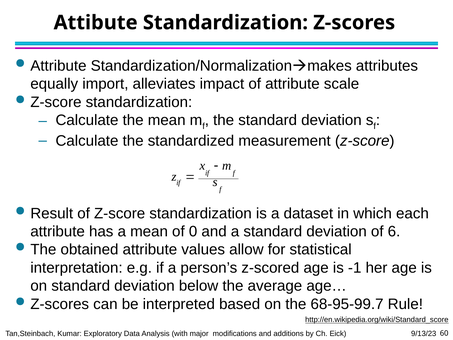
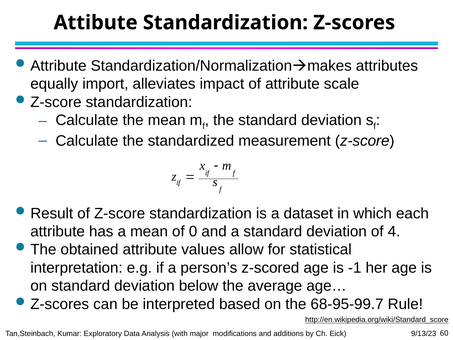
6: 6 -> 4 (394, 231)
